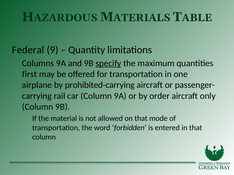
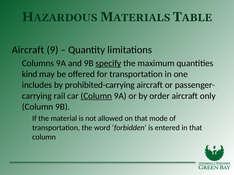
Federal: Federal -> Aircraft (28, 50)
first: first -> kind (30, 74)
airplane: airplane -> includes (37, 85)
Column underline: none -> present (96, 96)
